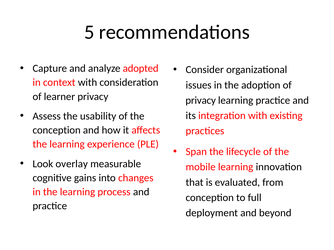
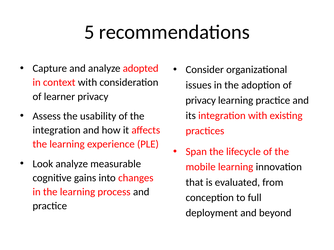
conception: conception -> integration (57, 130)
Look overlay: overlay -> analyze (72, 164)
